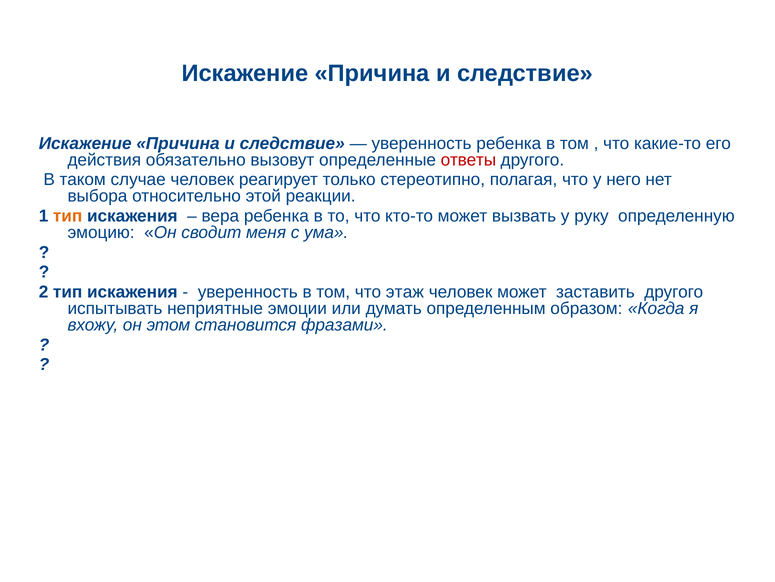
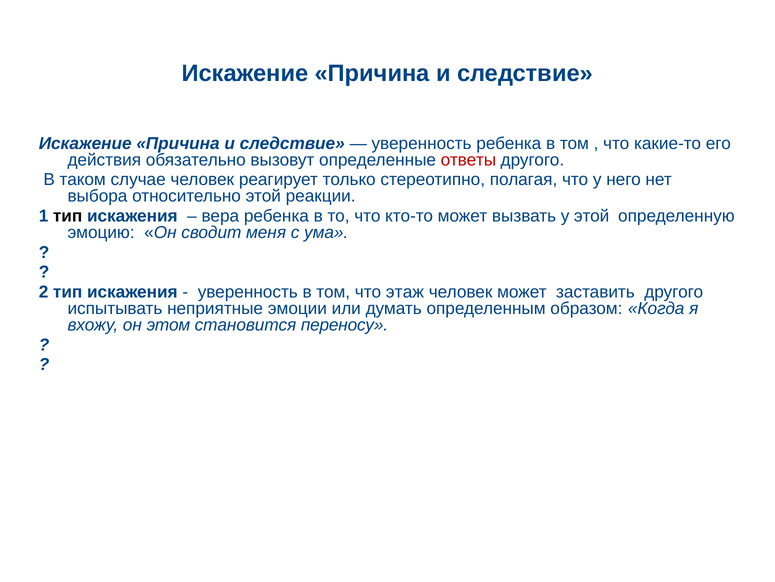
тип colour: orange -> black (68, 216)
у руку: руку -> этой (592, 216)
фразами: фразами -> переносу (344, 325)
